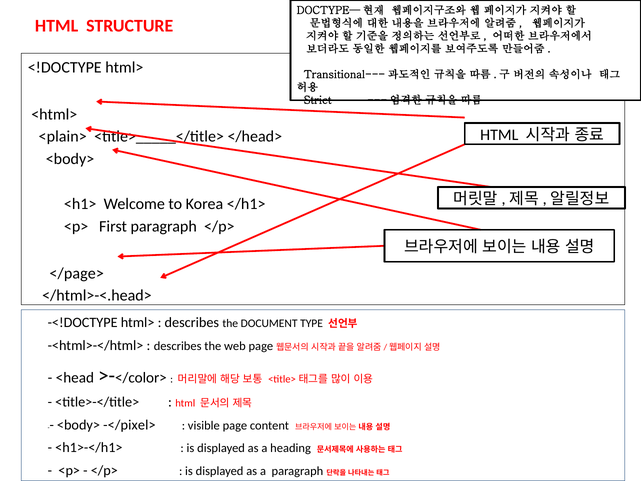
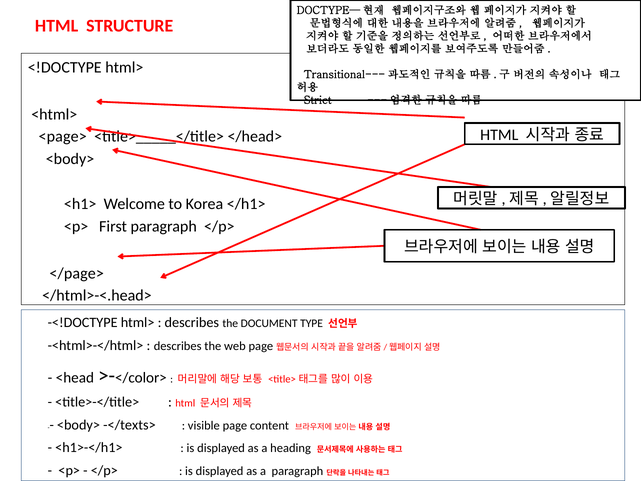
<plain>: <plain> -> <page> (63, 137)
-</pixel>: -</pixel> -> -</texts> (129, 425)
